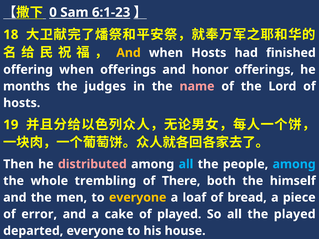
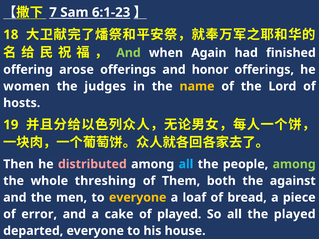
0: 0 -> 7 (53, 12)
And colour: yellow -> light green (128, 53)
when Hosts: Hosts -> Again (209, 53)
offering when: when -> arose (77, 70)
months: months -> women (26, 86)
name colour: pink -> yellow (197, 86)
among colour: light blue -> light green (294, 164)
trembling: trembling -> threshing (105, 181)
There: There -> Them (181, 181)
himself: himself -> against (293, 181)
